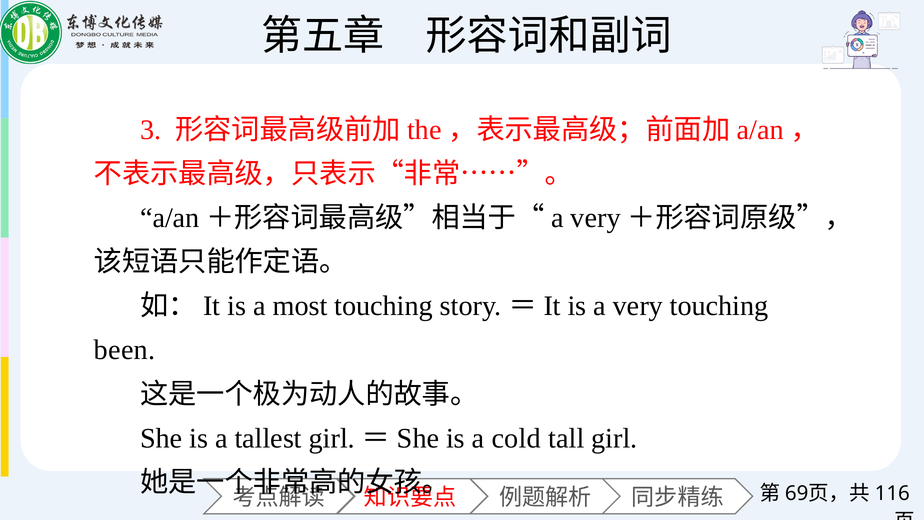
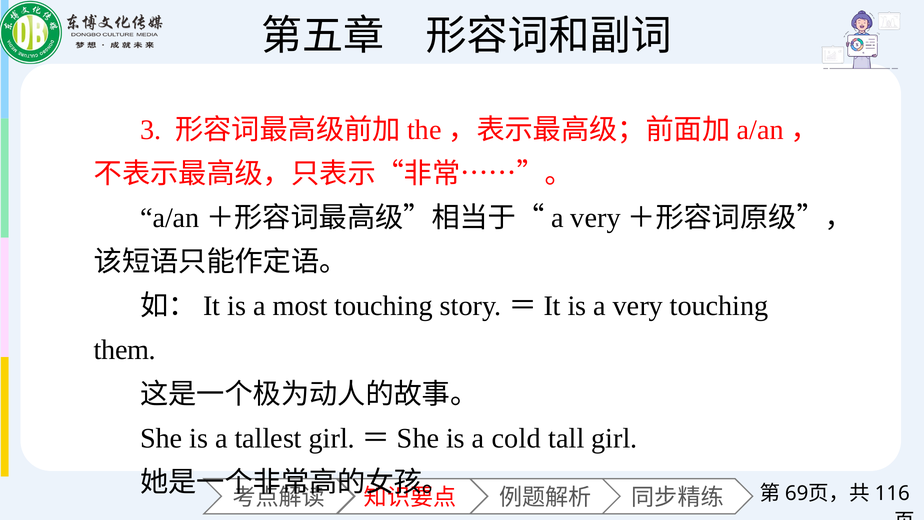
been: been -> them (125, 350)
